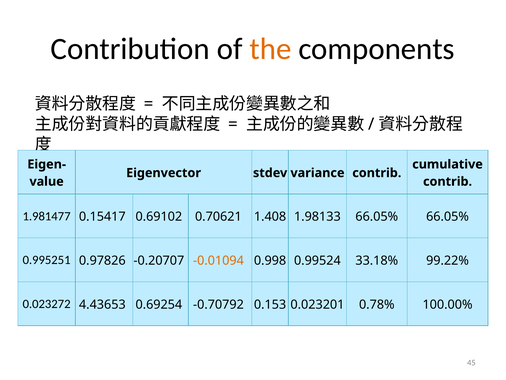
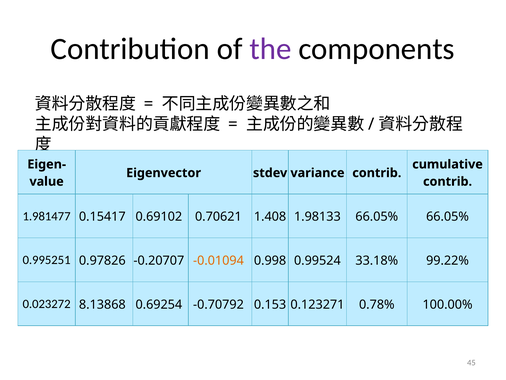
the colour: orange -> purple (270, 49)
4.43653: 4.43653 -> 8.13868 (102, 304)
0.023201: 0.023201 -> 0.123271 (317, 304)
